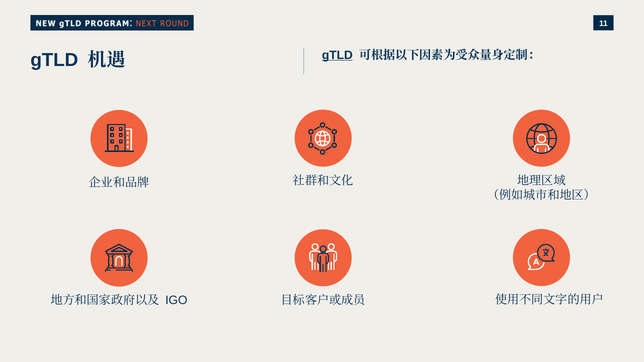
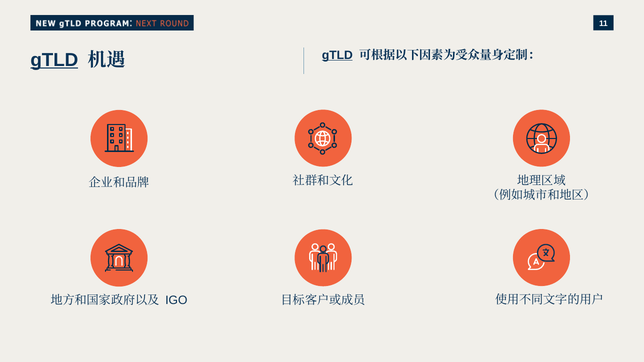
gTLD underline: none -> present (54, 60)
